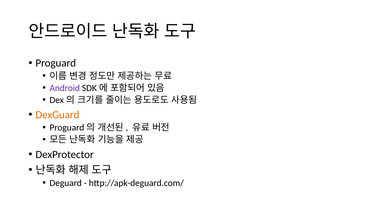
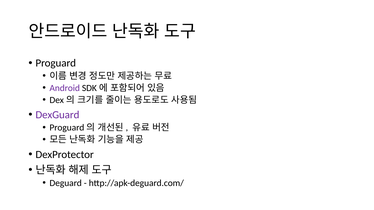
DexGuard colour: orange -> purple (57, 115)
